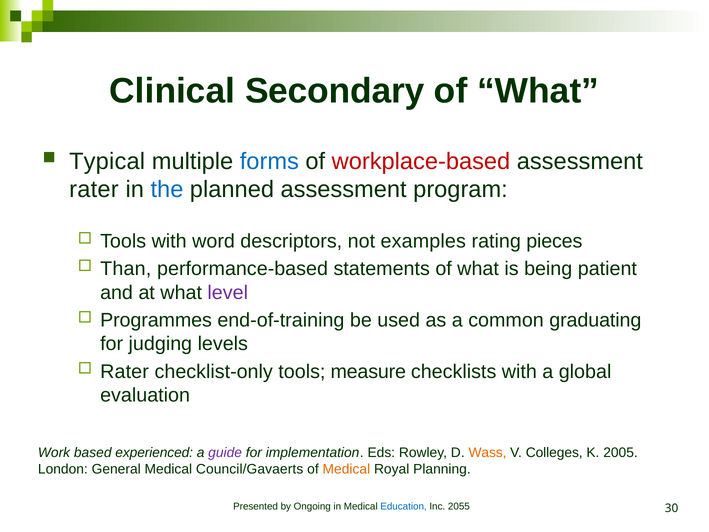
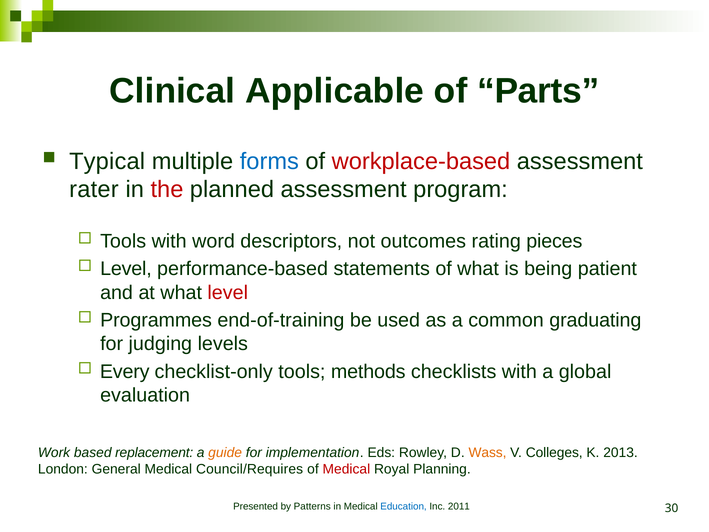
Secondary: Secondary -> Applicable (335, 91)
What: What -> Parts (538, 91)
the colour: blue -> red (167, 190)
examples: examples -> outcomes (423, 241)
Than: Than -> Level (126, 269)
level colour: purple -> red (228, 293)
Rater: Rater -> Every (125, 371)
measure: measure -> methods (368, 371)
experienced: experienced -> replacement (154, 453)
guide colour: purple -> orange (225, 453)
2005: 2005 -> 2013 (621, 453)
Council/Gavaerts: Council/Gavaerts -> Council/Requires (250, 469)
Medical colour: orange -> red (346, 469)
Ongoing: Ongoing -> Patterns (312, 506)
2055: 2055 -> 2011 (459, 506)
